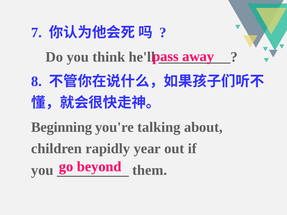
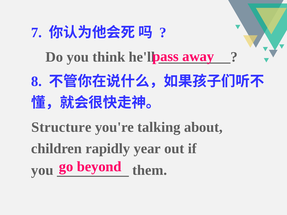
Beginning: Beginning -> Structure (61, 127)
